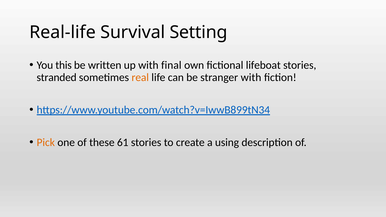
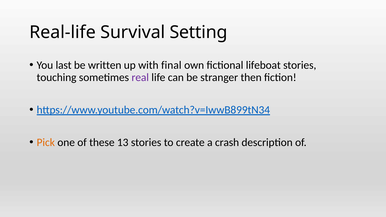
this: this -> last (64, 65)
stranded: stranded -> touching (57, 77)
real colour: orange -> purple (140, 77)
stranger with: with -> then (251, 77)
61: 61 -> 13 (123, 142)
using: using -> crash (227, 142)
